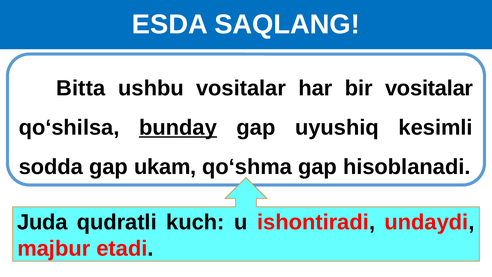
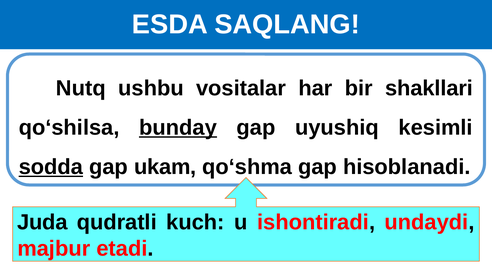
Bitta: Bitta -> Nutq (81, 88)
bir vositalar: vositalar -> shakllari (429, 88)
sodda underline: none -> present (51, 167)
